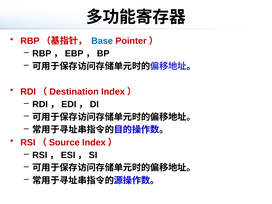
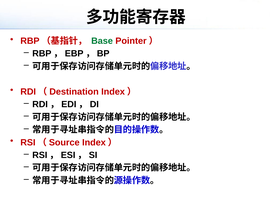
Base colour: blue -> green (102, 41)
